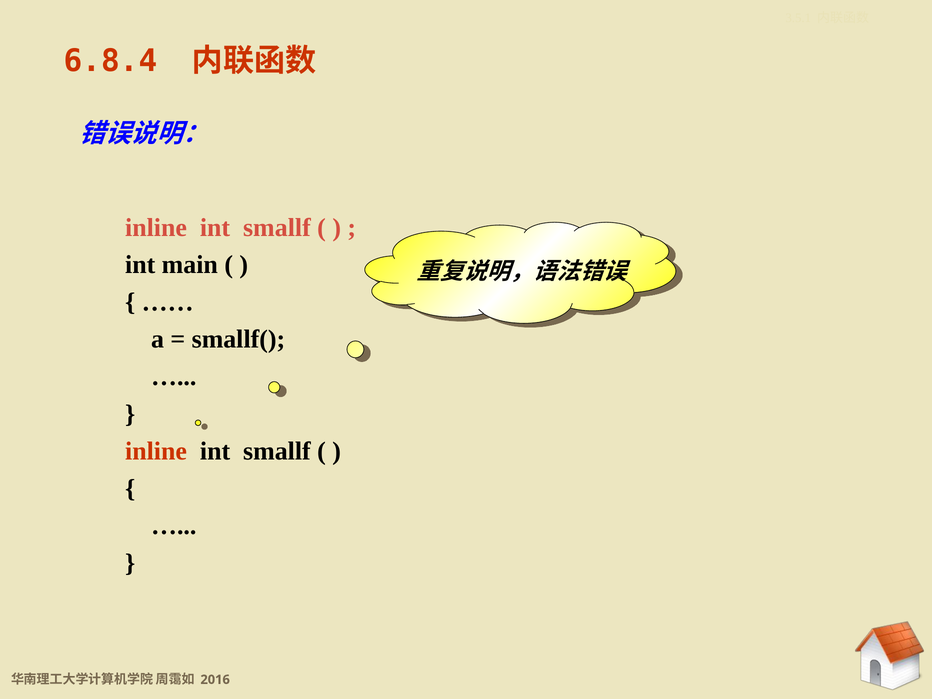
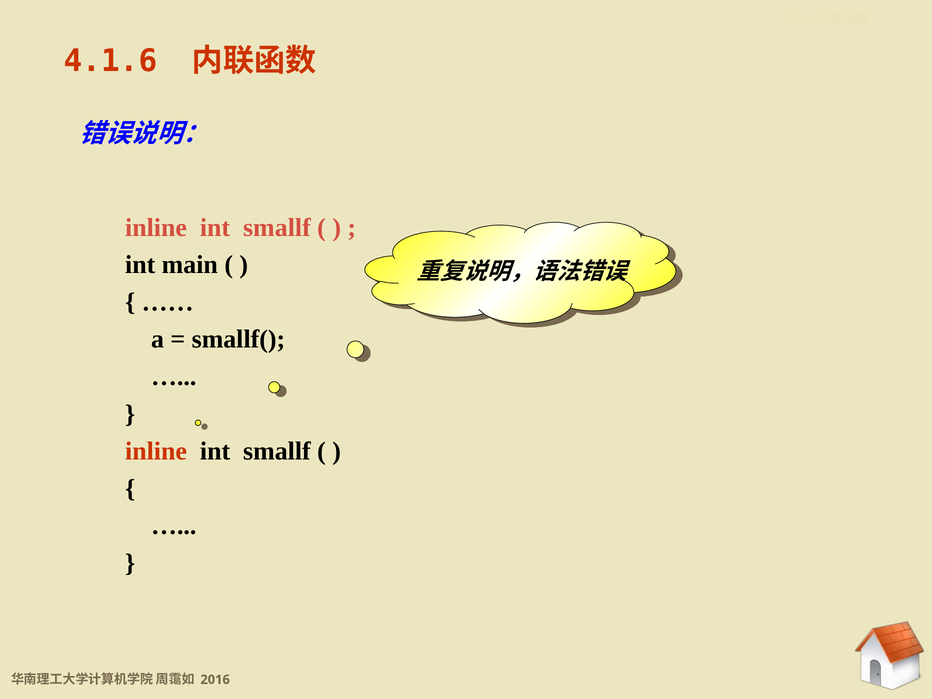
6.8.4: 6.8.4 -> 4.1.6 (110, 61)
